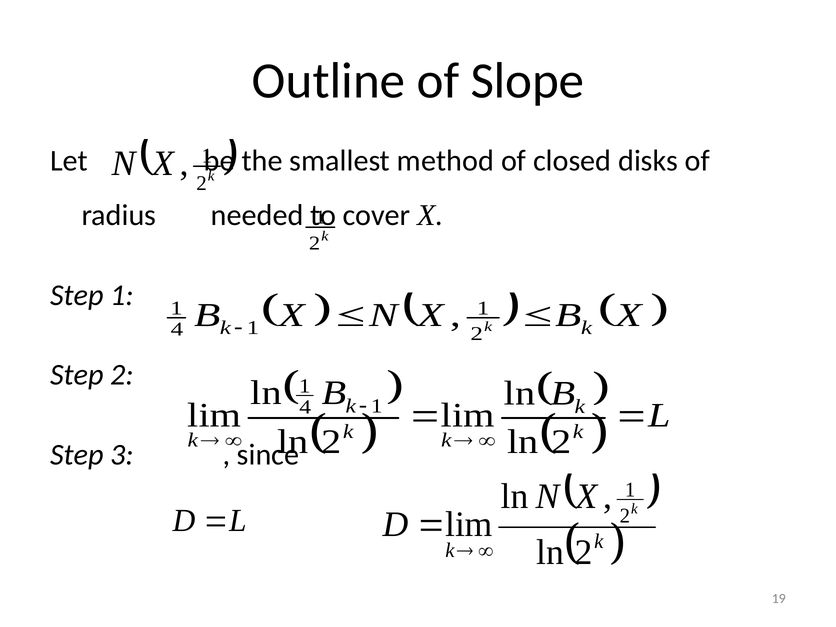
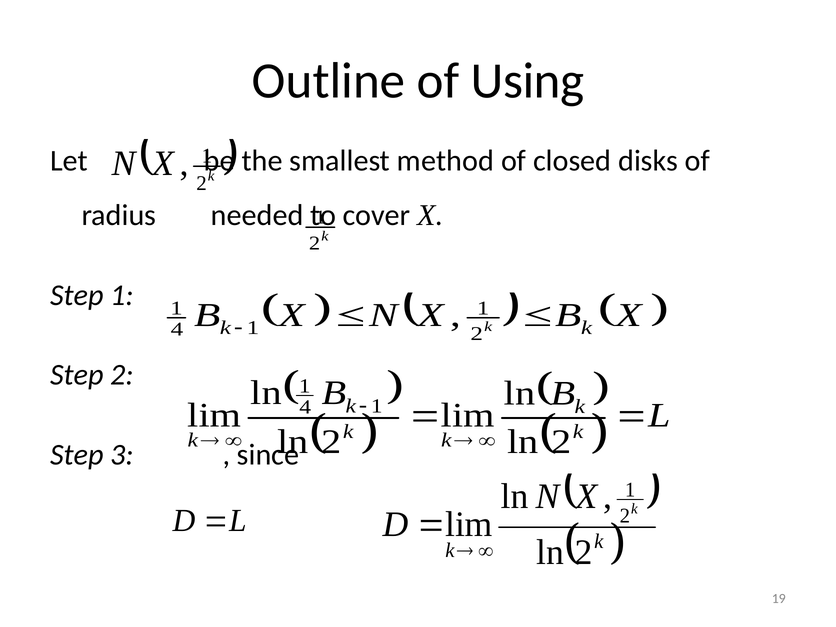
Slope: Slope -> Using (527, 81)
